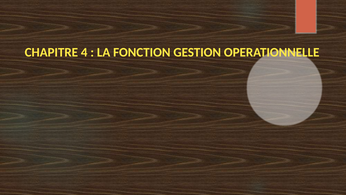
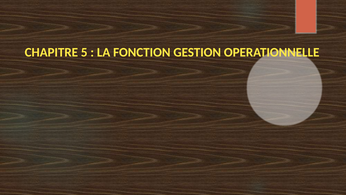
4: 4 -> 5 (84, 52)
